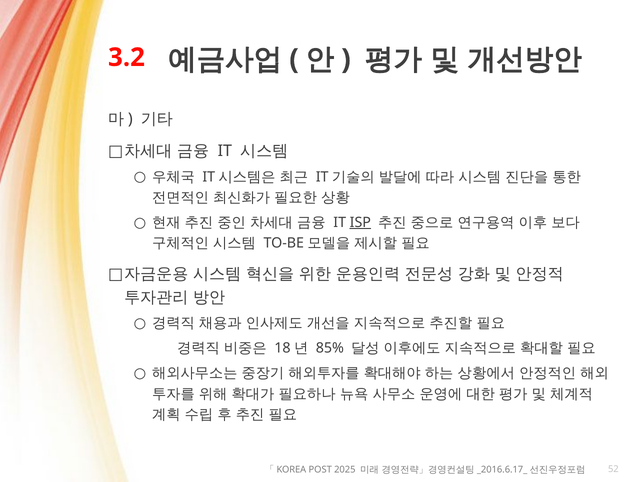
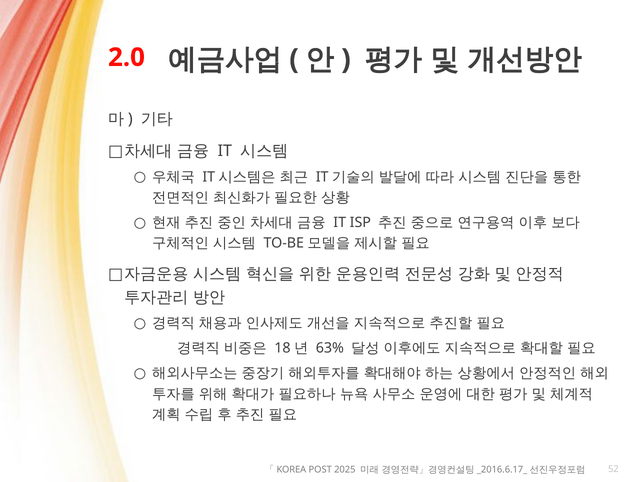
3.2: 3.2 -> 2.0 (126, 57)
ISP underline: present -> none (360, 222)
85%: 85% -> 63% (330, 348)
